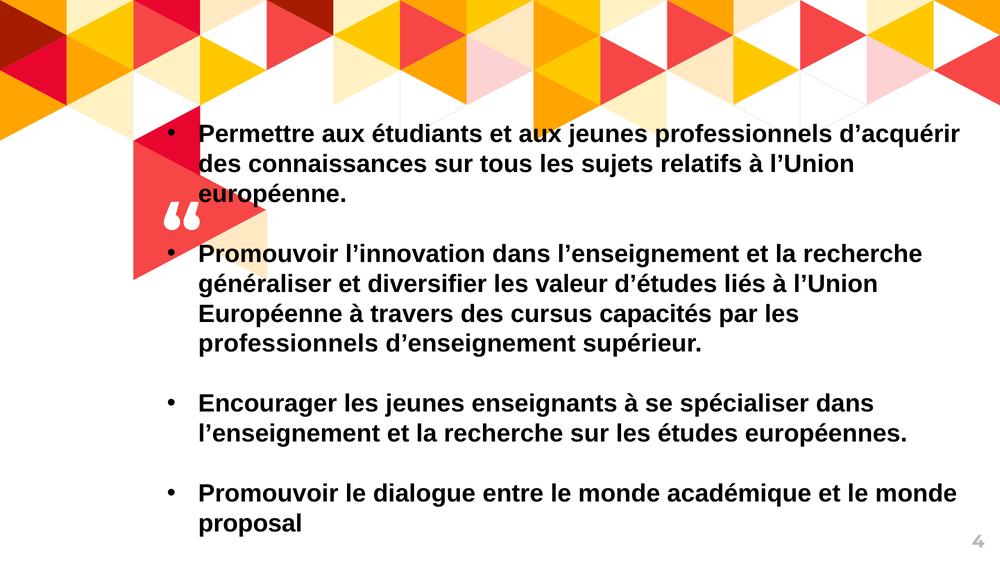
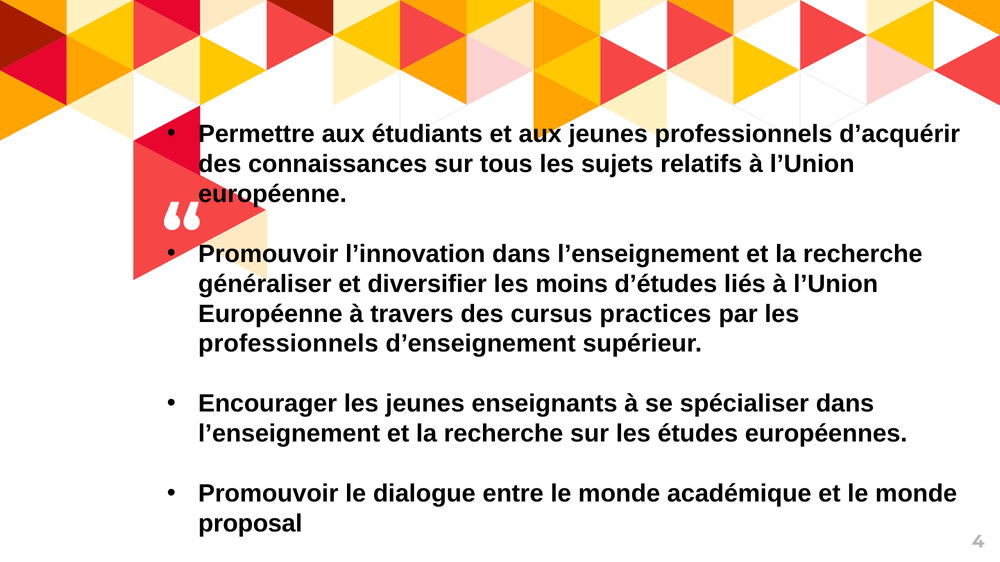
valeur: valeur -> moins (572, 284)
capacités: capacités -> practices (655, 314)
